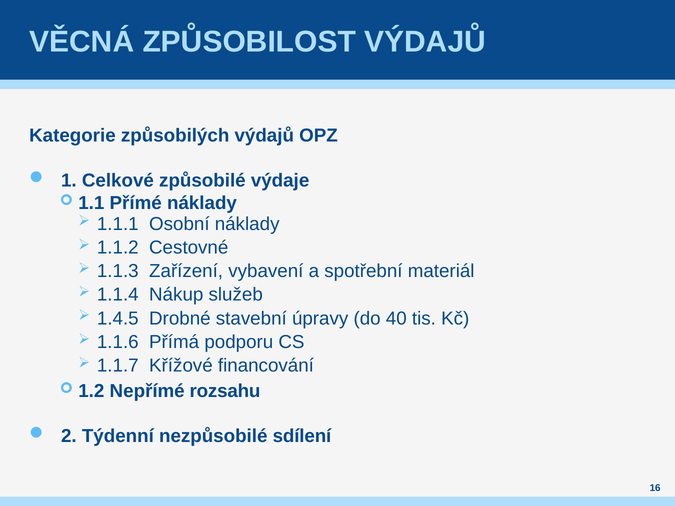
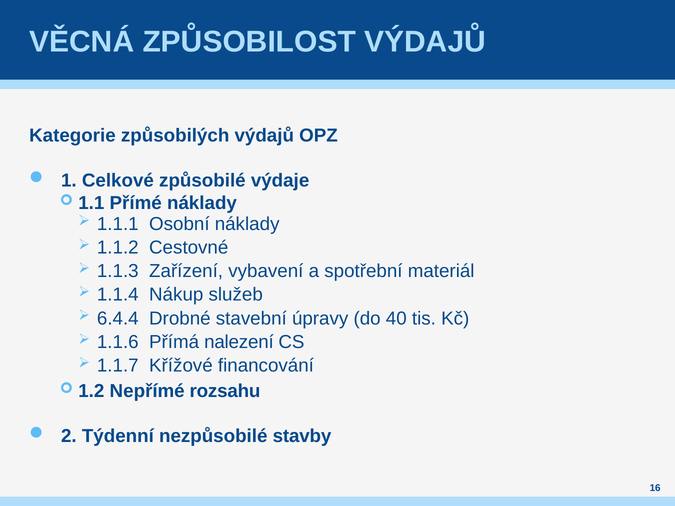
1.4.5: 1.4.5 -> 6.4.4 (118, 319)
podporu: podporu -> nalezení (239, 342)
sdílení: sdílení -> stavby (302, 436)
